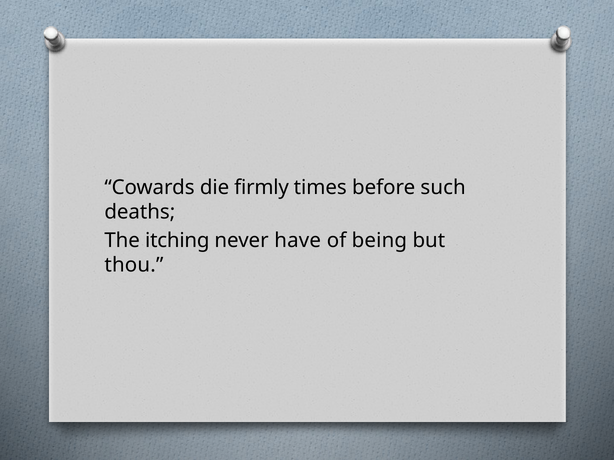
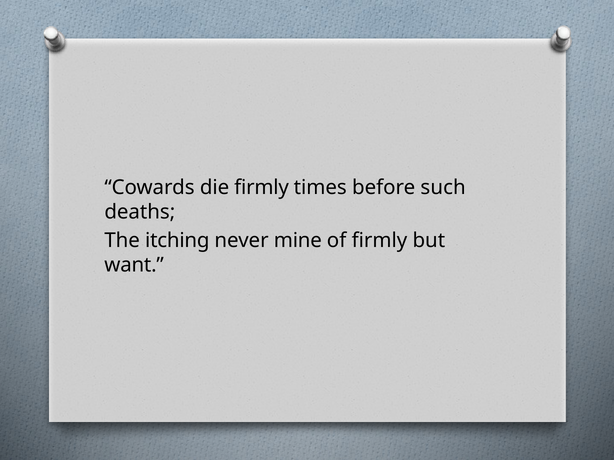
have: have -> mine (298, 241)
of being: being -> firmly (379, 241)
thou: thou -> want (134, 266)
